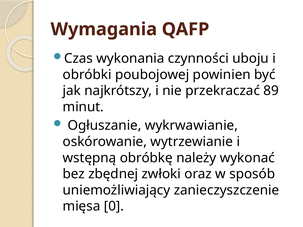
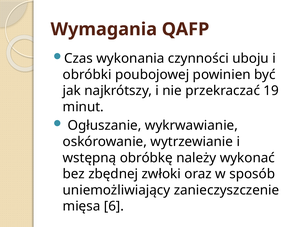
89: 89 -> 19 (271, 91)
0: 0 -> 6 (114, 206)
